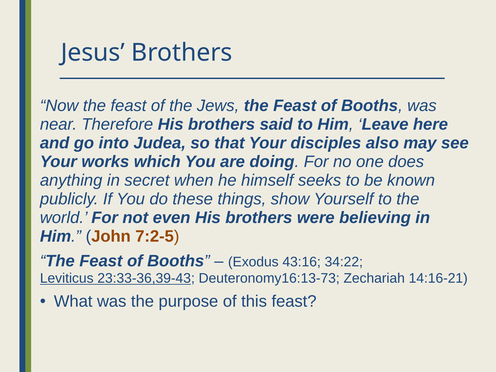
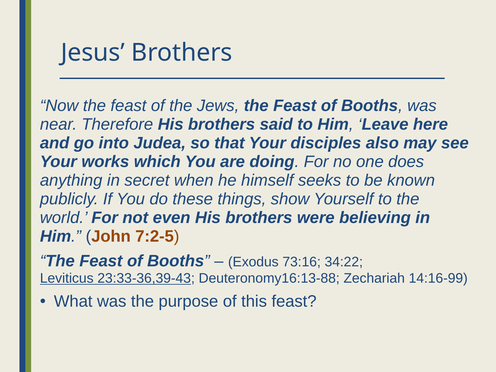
43:16: 43:16 -> 73:16 (302, 262)
Deuteronomy16:13-73: Deuteronomy16:13-73 -> Deuteronomy16:13-88 (269, 278)
14:16-21: 14:16-21 -> 14:16-99 (438, 278)
